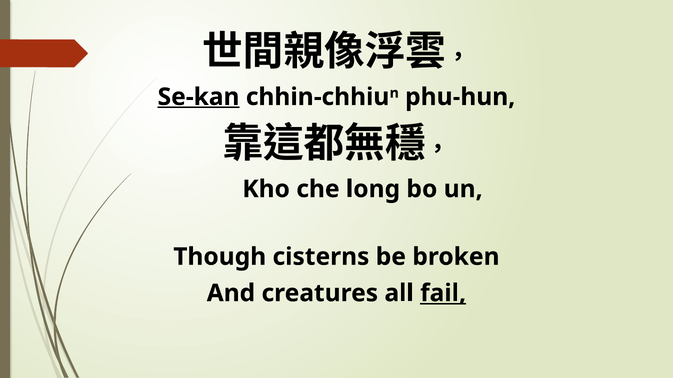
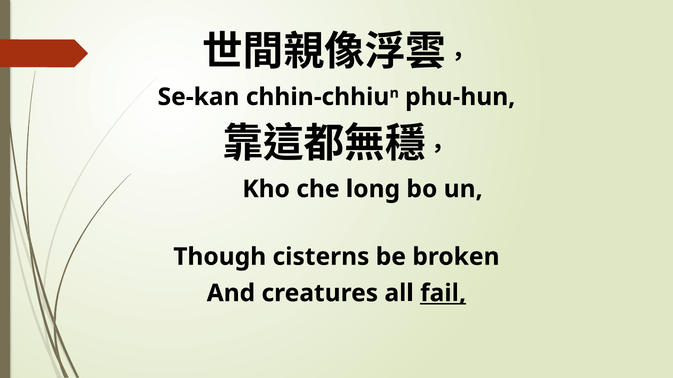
Se-kan underline: present -> none (199, 97)
